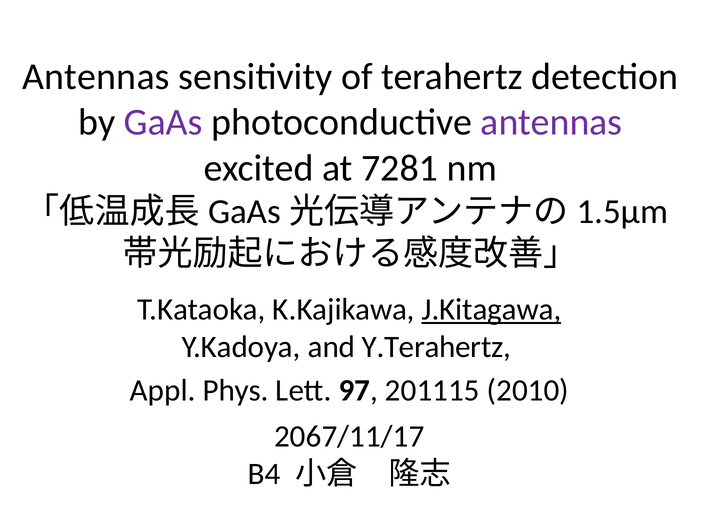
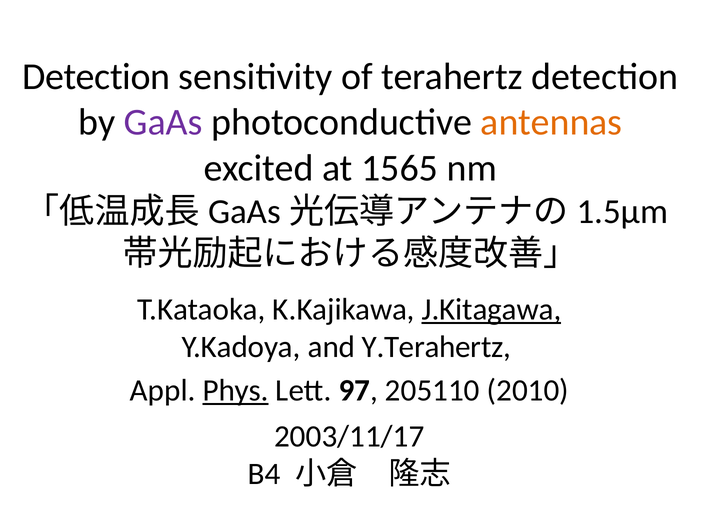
Antennas: Antennas -> Detection (96, 77)
antennas colour: purple -> orange (551, 122)
7281: 7281 -> 1565 (400, 168)
Phys underline: none -> present (236, 390)
201115: 201115 -> 205110 (432, 390)
2067/11/17: 2067/11/17 -> 2003/11/17 (349, 436)
